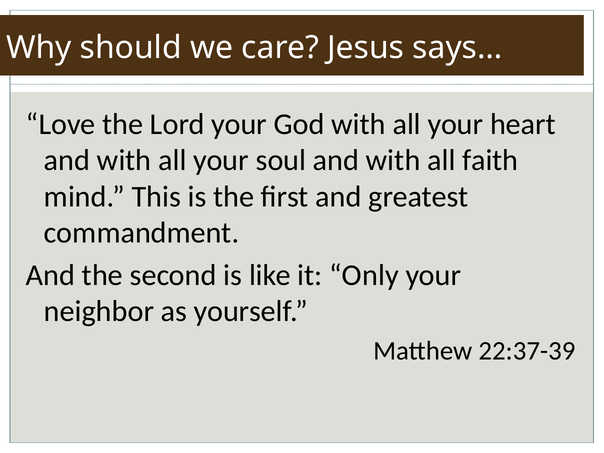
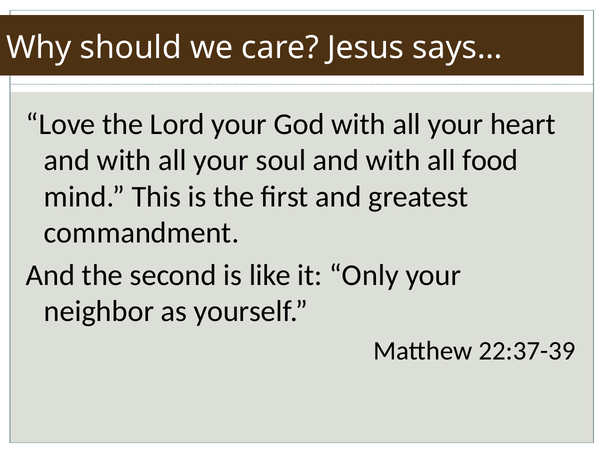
faith: faith -> food (490, 160)
